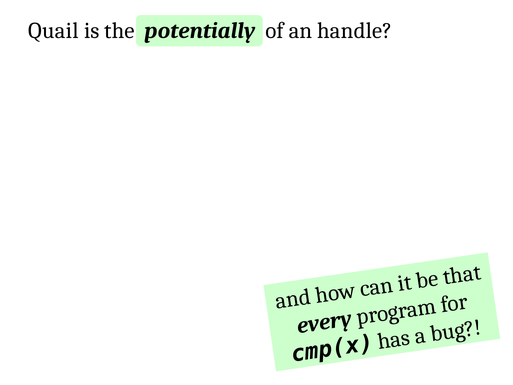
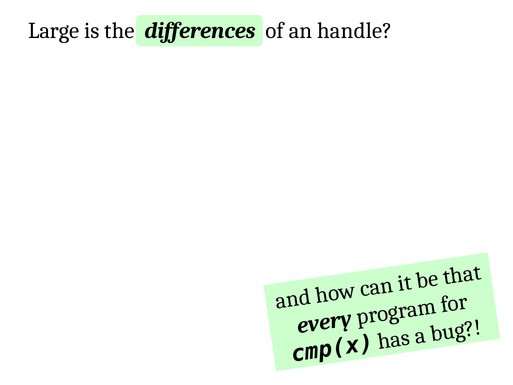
Quail: Quail -> Large (54, 31)
potentially: potentially -> differences (200, 31)
